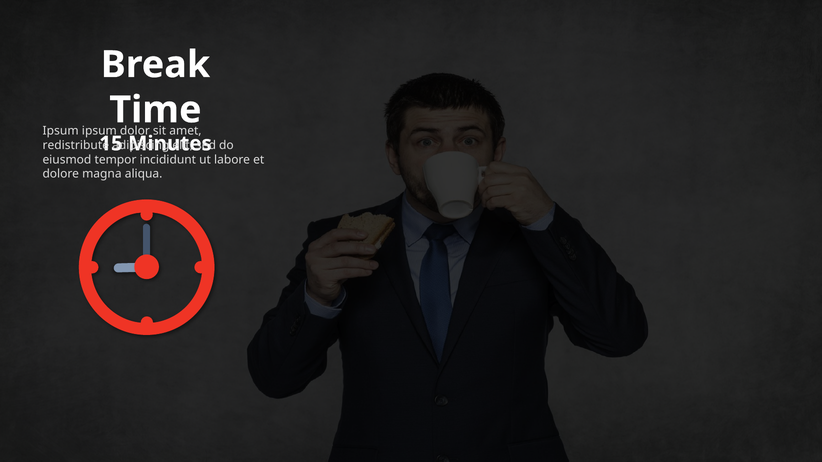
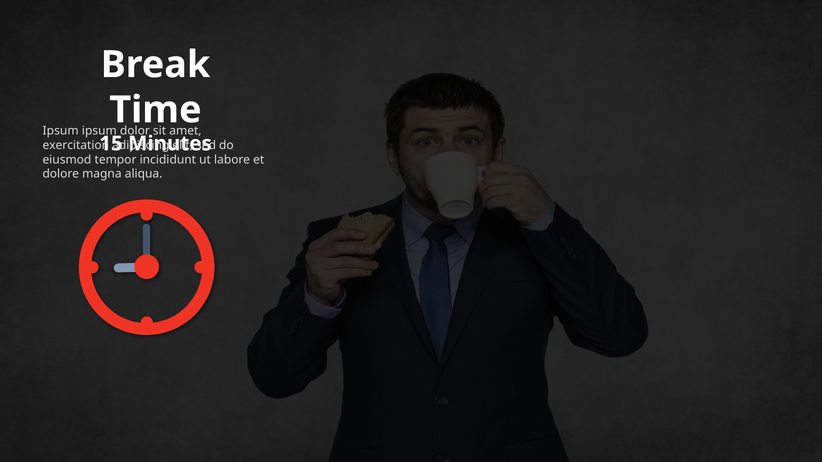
redistribute: redistribute -> exercitation (76, 145)
